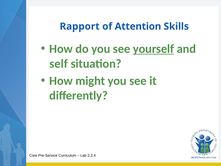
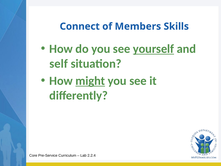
Rapport: Rapport -> Connect (80, 26)
Attention: Attention -> Members (138, 26)
might underline: none -> present (90, 81)
